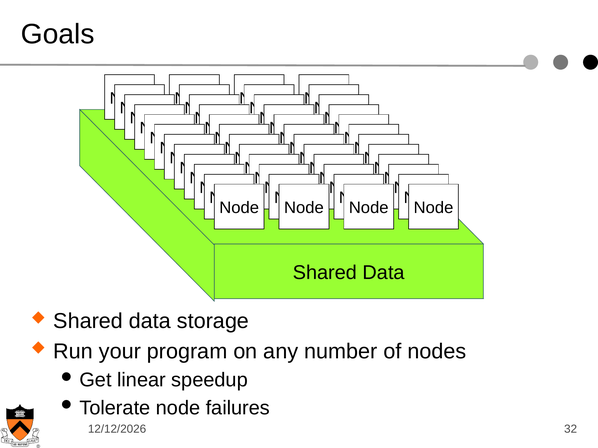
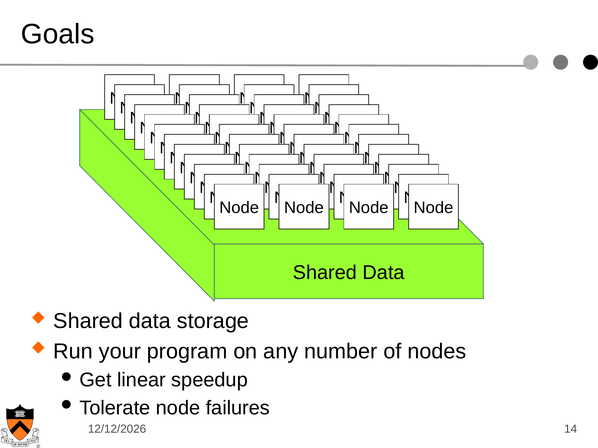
32: 32 -> 14 (571, 429)
